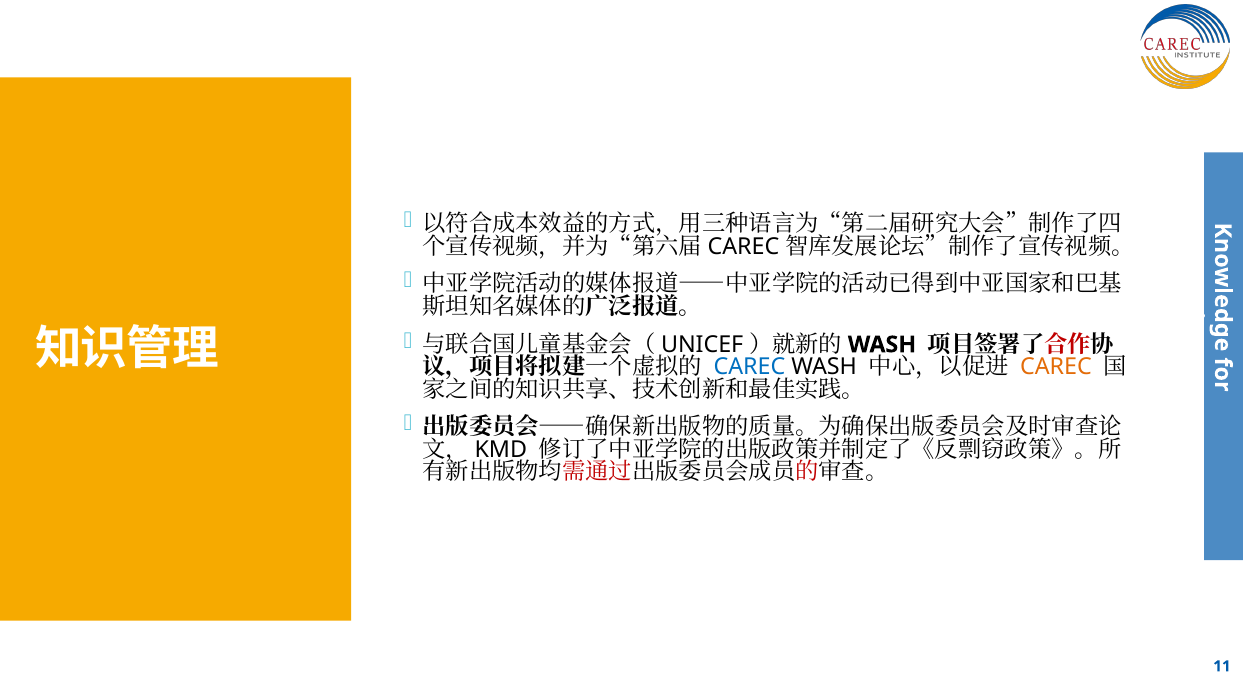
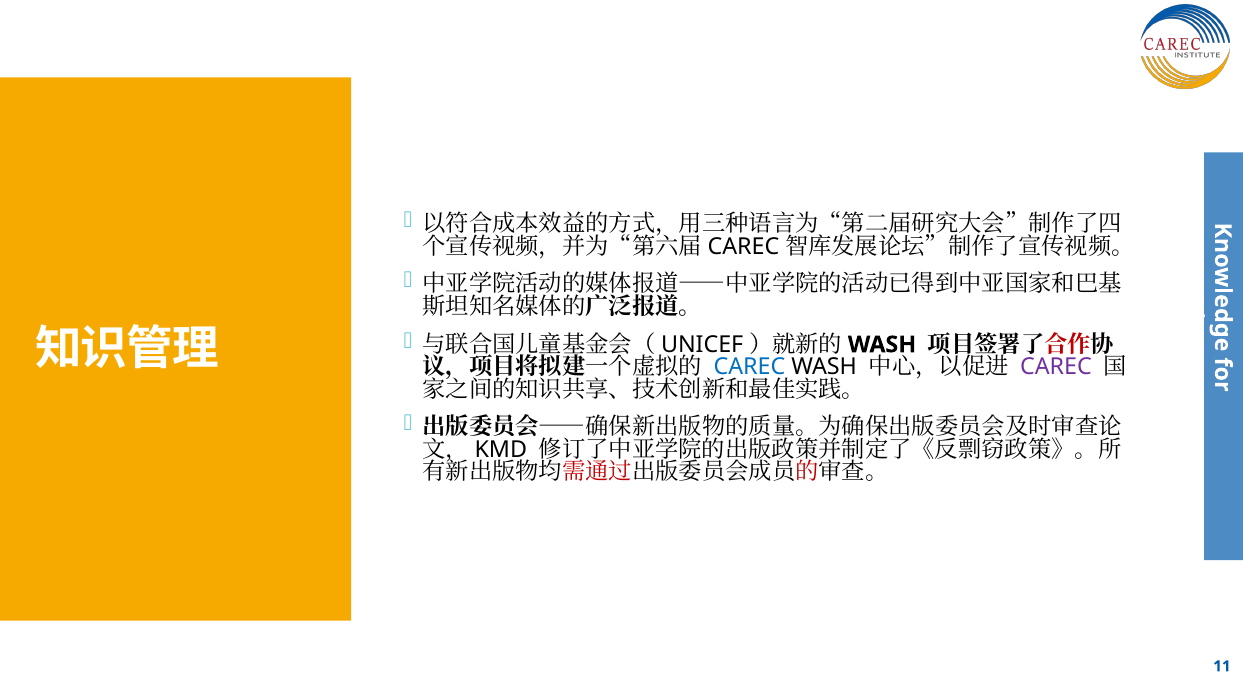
CAREC colour: orange -> purple (1056, 367)
